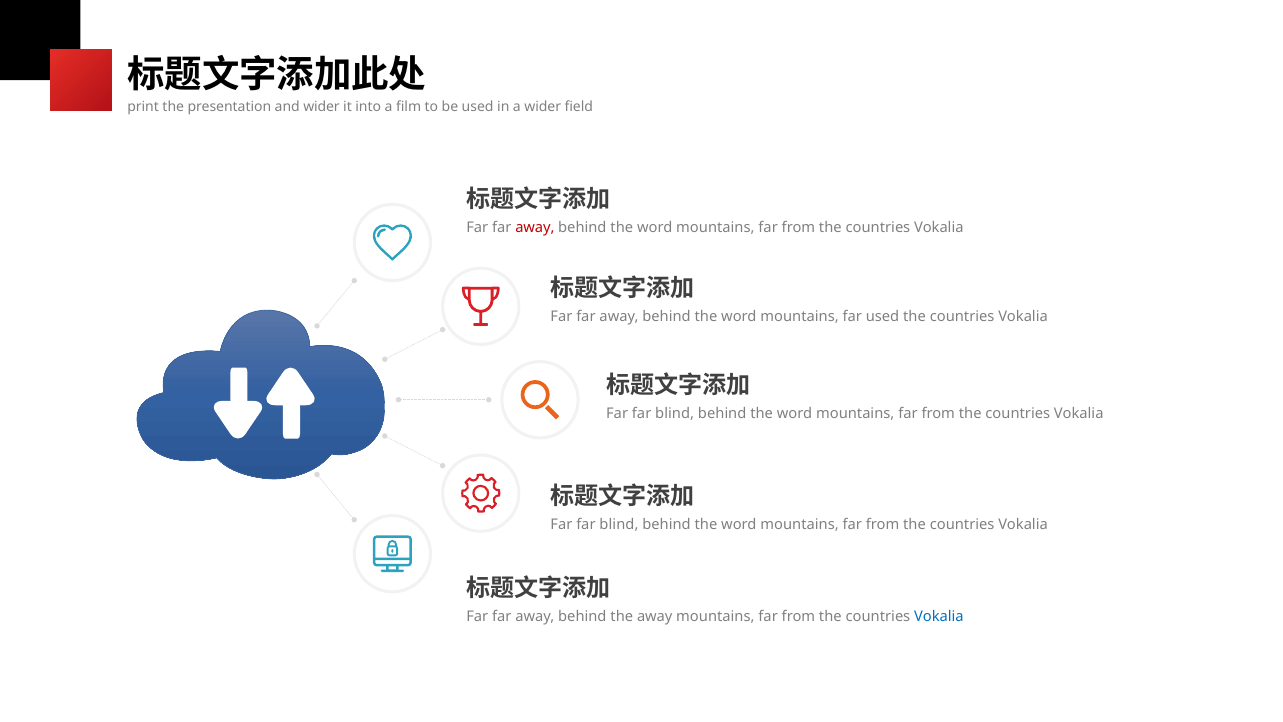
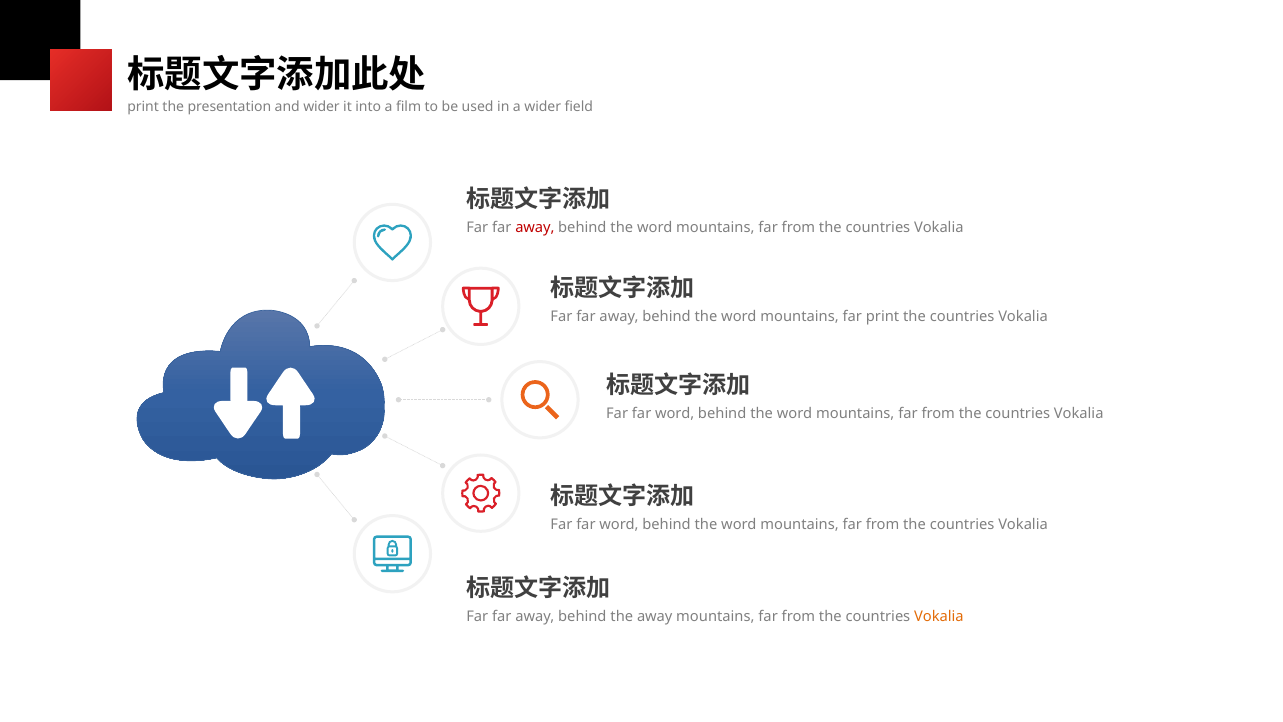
far used: used -> print (883, 316)
blind: blind -> word (675, 414)
blind: blind -> word (619, 524)
Vokalia colour: blue -> orange (939, 616)
